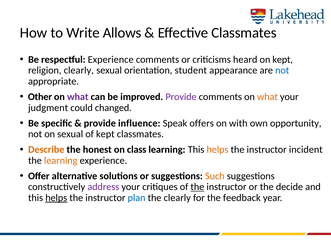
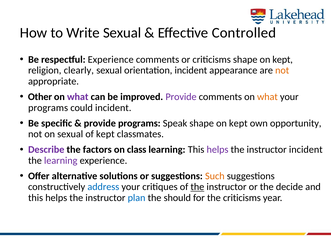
Write Allows: Allows -> Sexual (122, 33)
Effective Classmates: Classmates -> Controlled (244, 33)
criticisms heard: heard -> shape (245, 60)
orientation student: student -> incident (191, 70)
not colour: blue -> orange (282, 70)
judgment: judgment -> programs (48, 108)
could changed: changed -> incident (113, 108)
provide influence: influence -> programs (139, 123)
Speak offers: offers -> shape (202, 123)
with: with -> kept (238, 123)
Describe colour: orange -> purple (46, 150)
honest: honest -> factors (97, 150)
helps colour: orange -> purple (218, 150)
learning colour: orange -> purple (61, 161)
address colour: purple -> blue (103, 187)
helps underline: present -> none (56, 198)
the clearly: clearly -> should (177, 198)
the feedback: feedback -> criticisms (242, 198)
